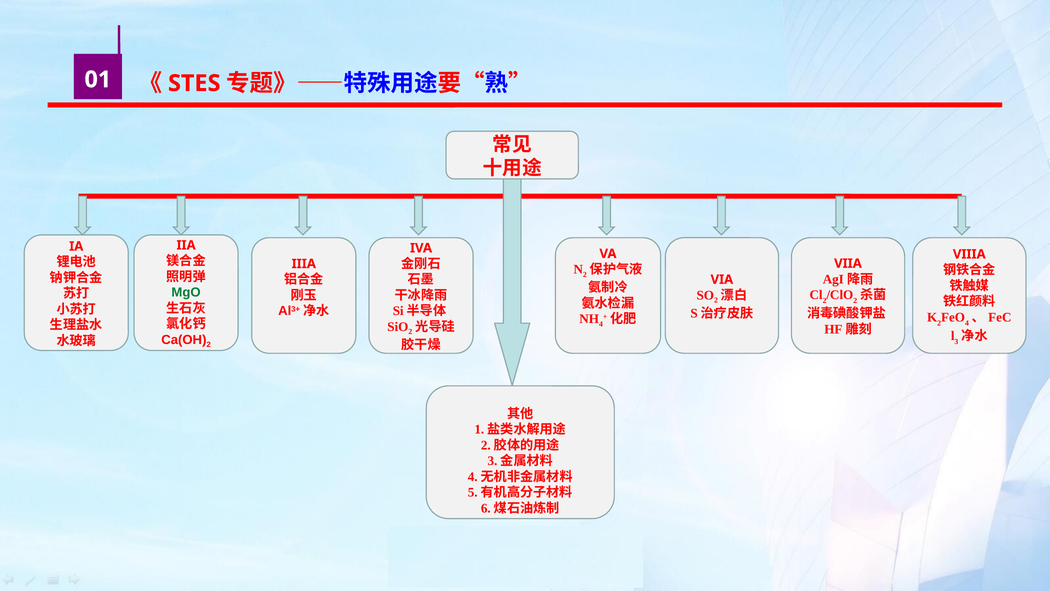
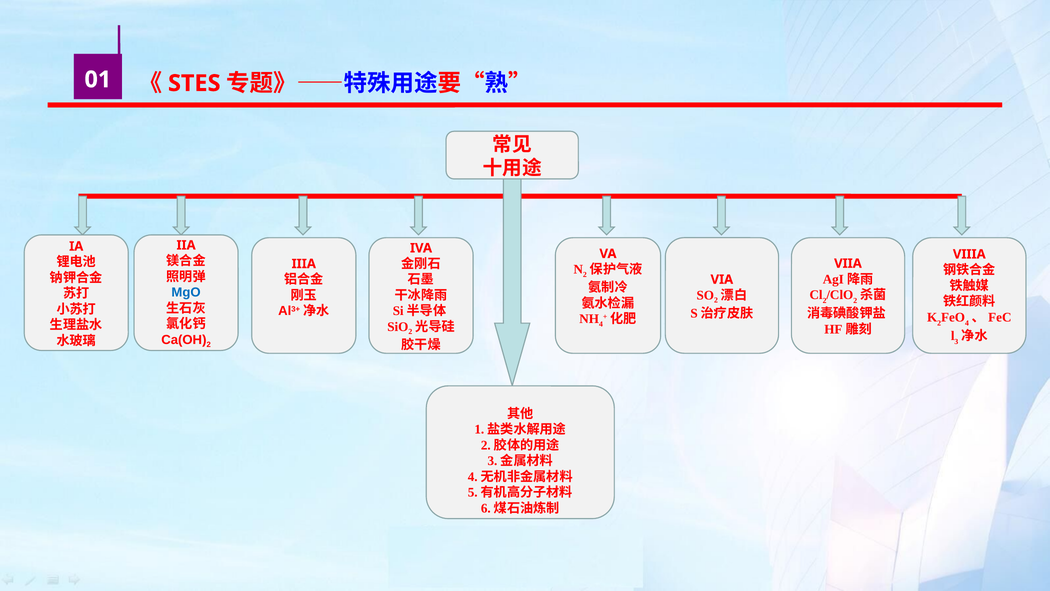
MgO colour: green -> blue (186, 292)
